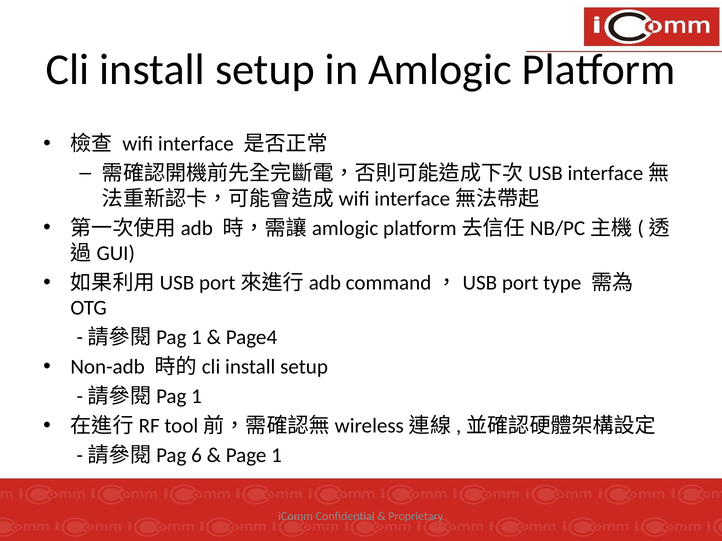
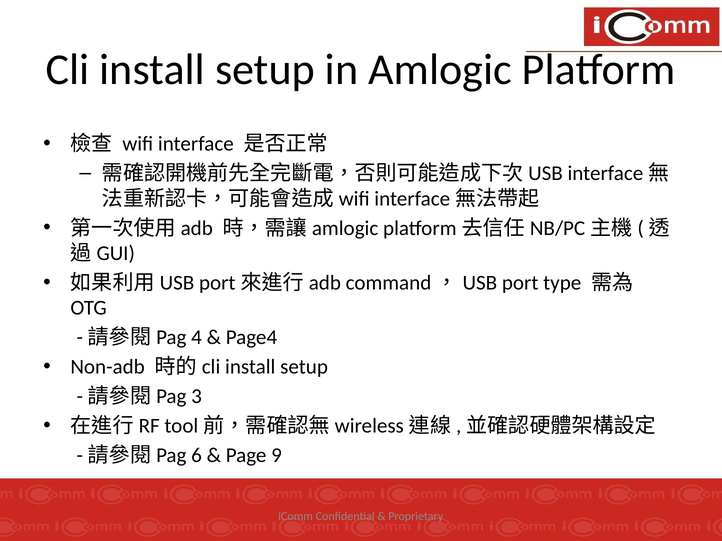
1: 1 -> 4 (197, 338)
1: 1 -> 3 (197, 397)
Page 1: 1 -> 9 (277, 456)
